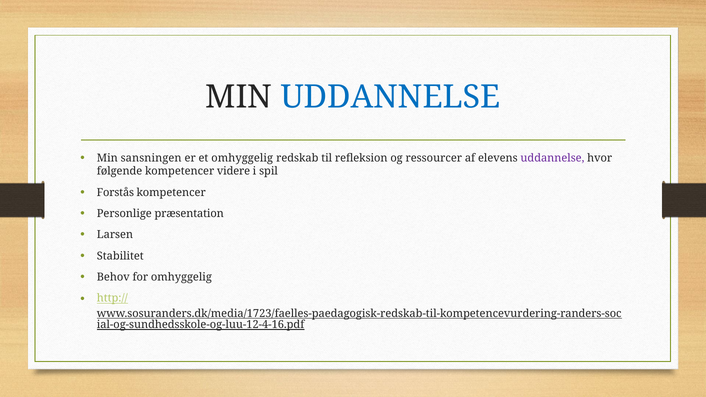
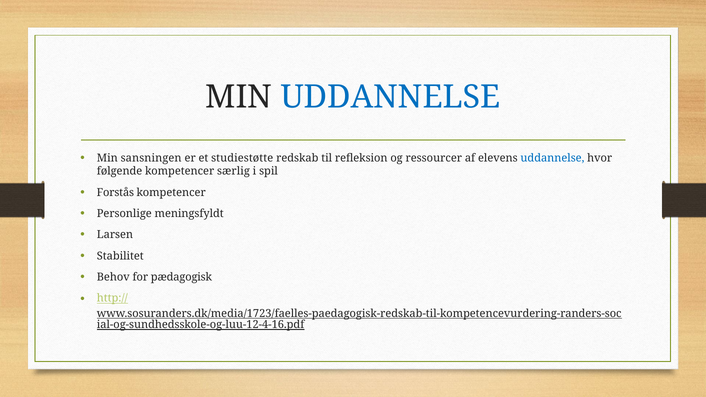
et omhyggelig: omhyggelig -> studiestøtte (242, 158)
uddannelse colour: purple -> blue (552, 158)
videre: videre -> særlig (233, 171)
præsentation: præsentation -> meningsfyldt (189, 214)
for omhyggelig: omhyggelig -> pædagogisk (181, 277)
